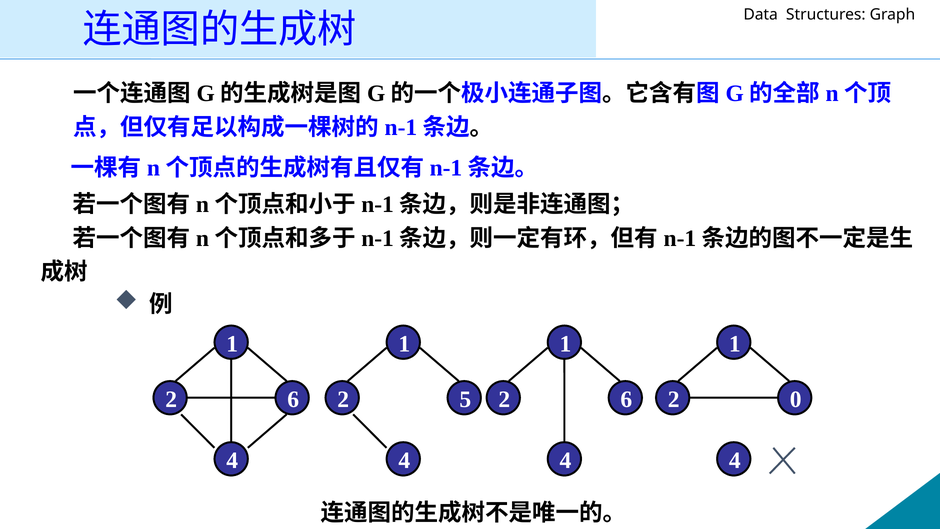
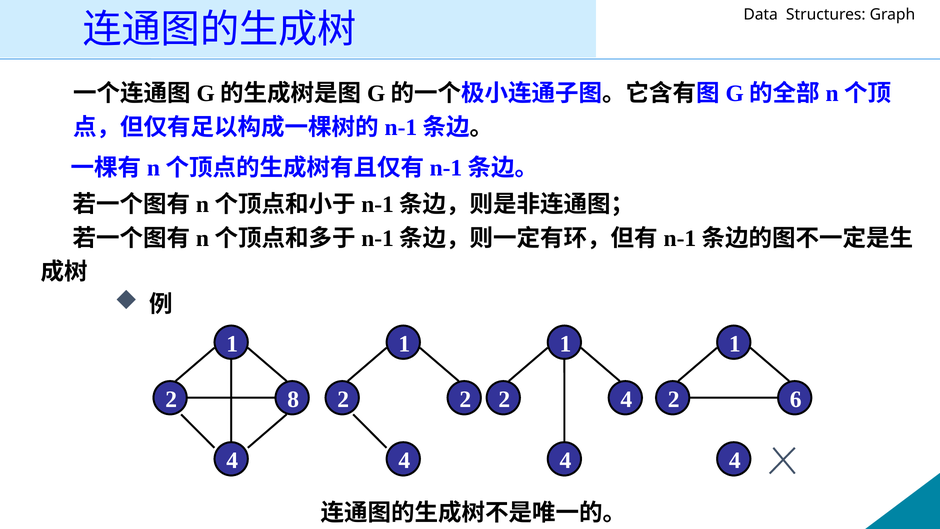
6: 6 -> 8 (293, 399)
2 5: 5 -> 2 (465, 399)
6: 6 -> 4 (626, 399)
0: 0 -> 6 (796, 399)
